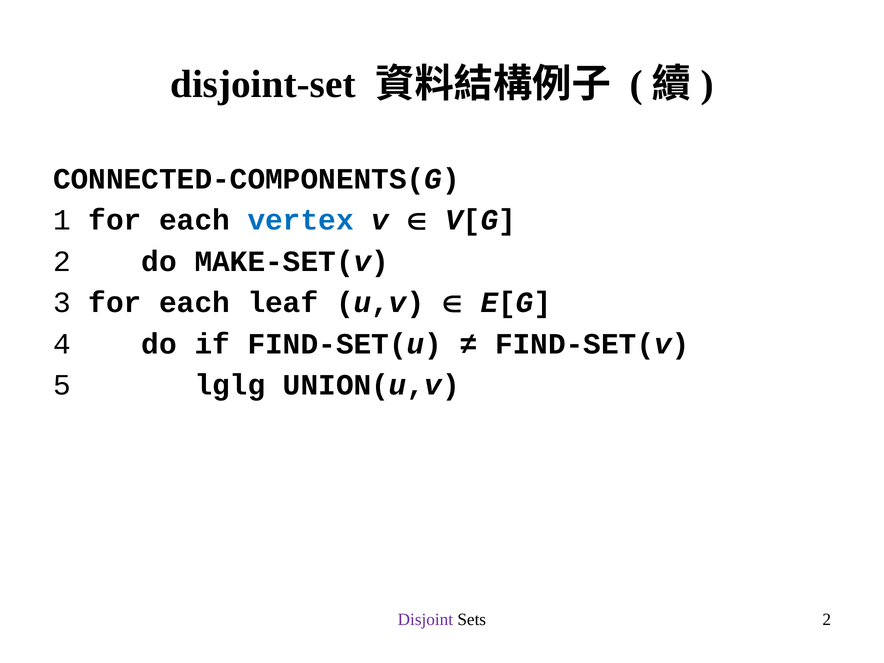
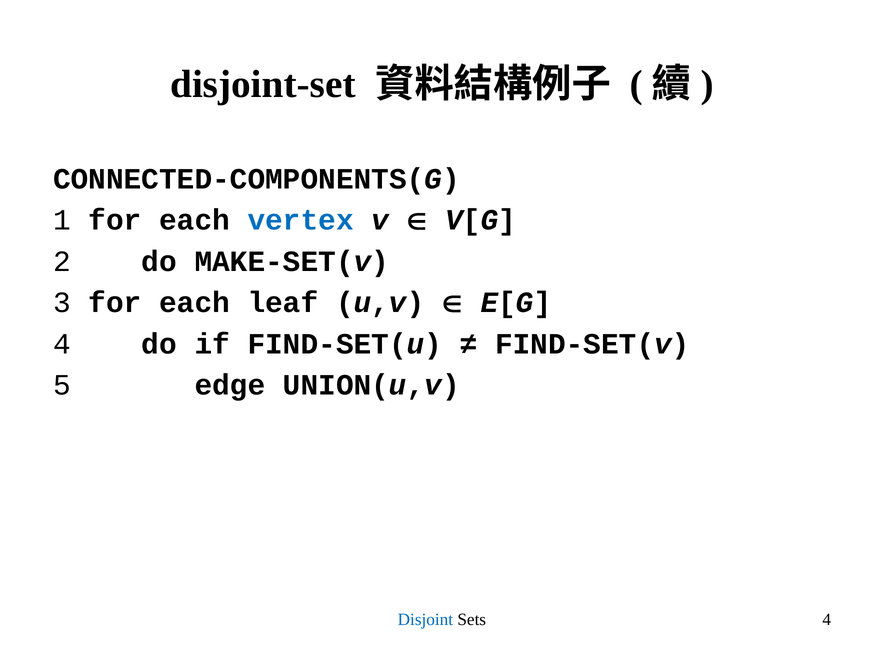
lglg: lglg -> edge (230, 385)
Disjoint colour: purple -> blue (425, 620)
Sets 2: 2 -> 4 (827, 620)
